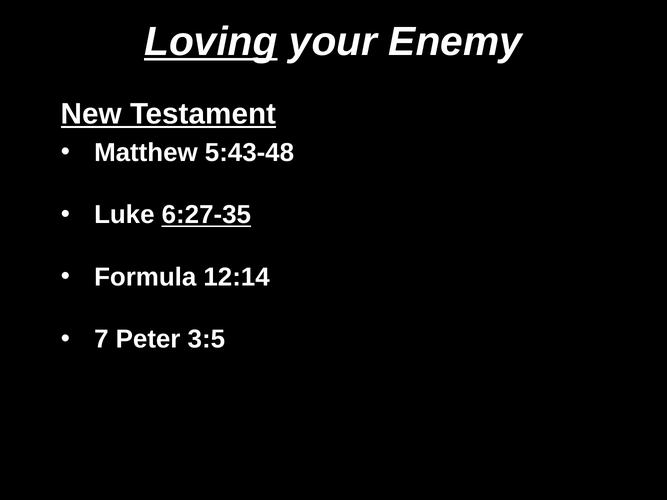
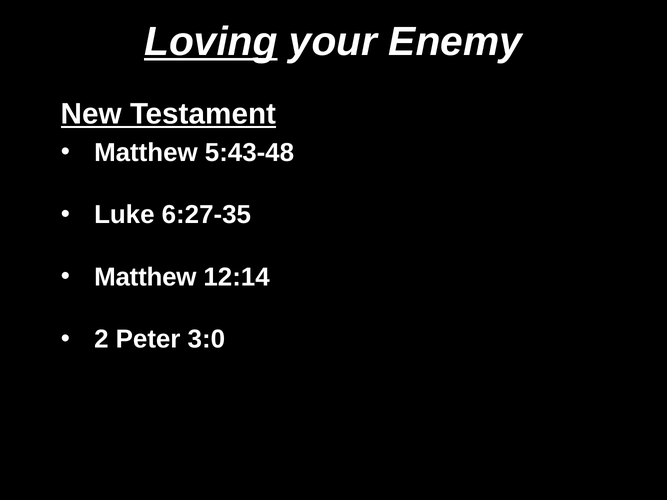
6:27-35 underline: present -> none (206, 215)
Formula: Formula -> Matthew (145, 277)
7: 7 -> 2 (101, 340)
3:5: 3:5 -> 3:0 (206, 340)
